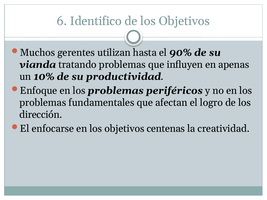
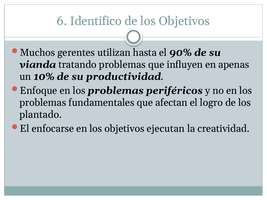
dirección: dirección -> plantado (41, 115)
centenas: centenas -> ejecutan (166, 129)
